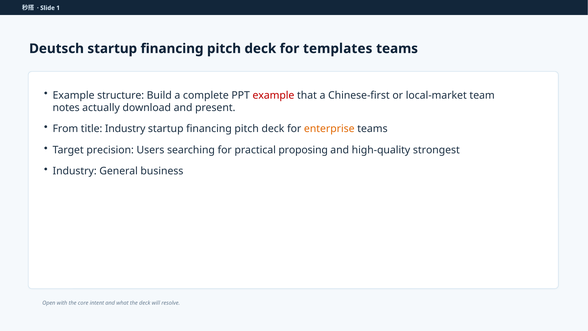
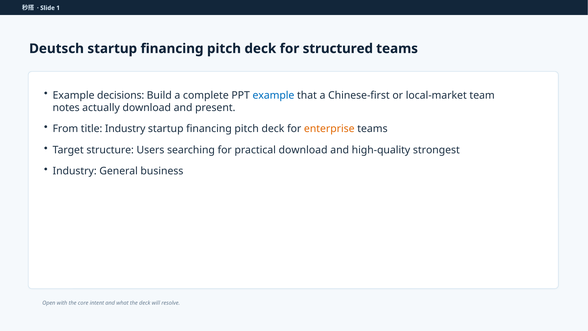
templates: templates -> structured (338, 49)
structure: structure -> decisions (121, 95)
example colour: red -> blue (273, 95)
precision: precision -> structure (110, 150)
practical proposing: proposing -> download (303, 150)
